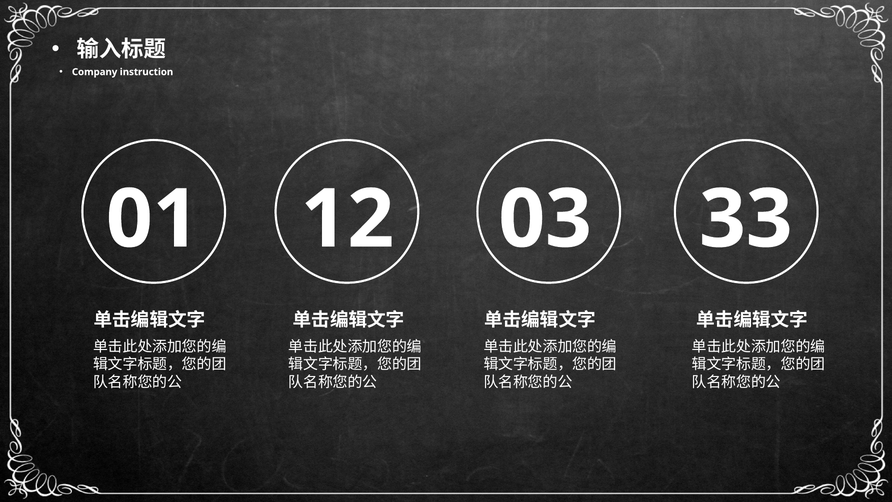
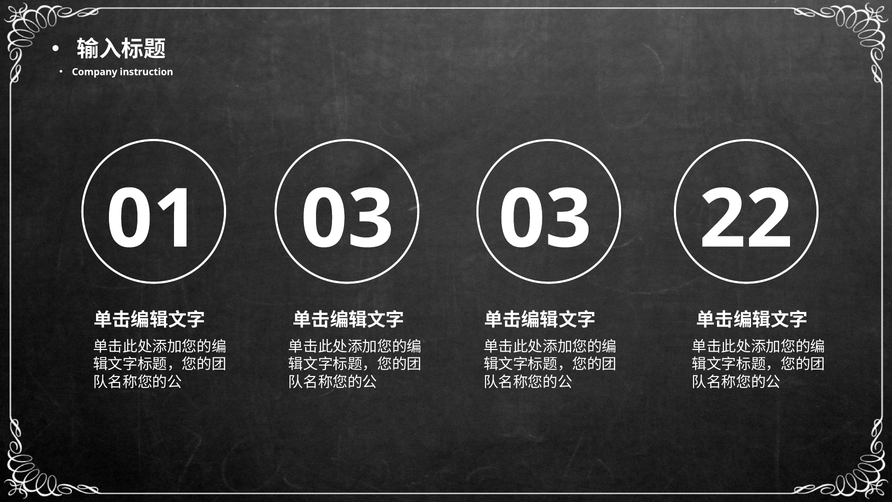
01 12: 12 -> 03 (347, 219)
33: 33 -> 22 (746, 219)
